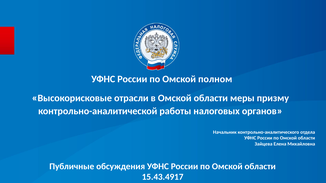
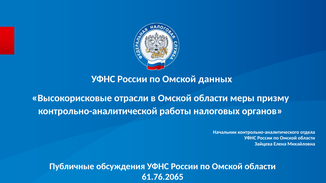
полном: полном -> данных (215, 79)
15.43.4917: 15.43.4917 -> 61.76.2065 (163, 177)
